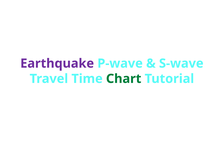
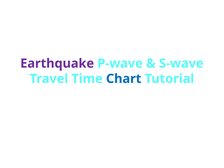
Chart colour: green -> blue (124, 79)
